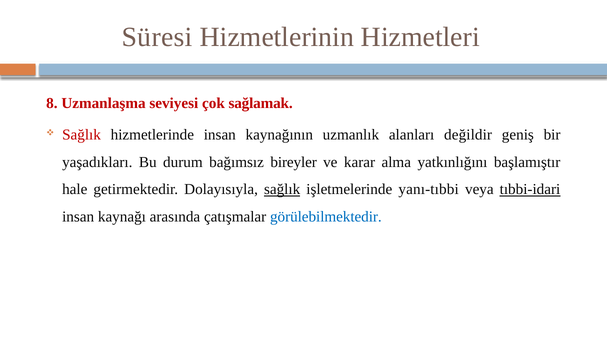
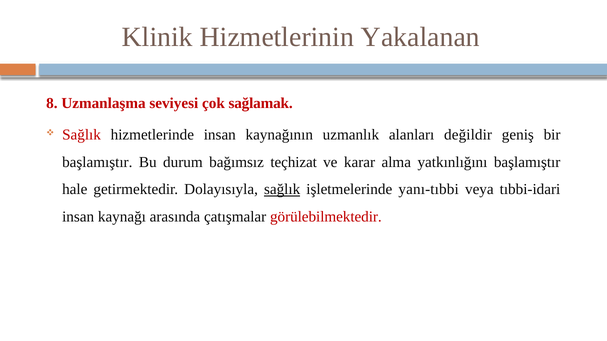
Süresi: Süresi -> Klinik (157, 37)
Hizmetleri: Hizmetleri -> Yakalanan (420, 37)
yaşadıkları: yaşadıkları -> başlamıştır (97, 162)
bireyler: bireyler -> teçhizat (294, 162)
tıbbi-idari underline: present -> none (530, 190)
görülebilmektedir colour: blue -> red (326, 217)
